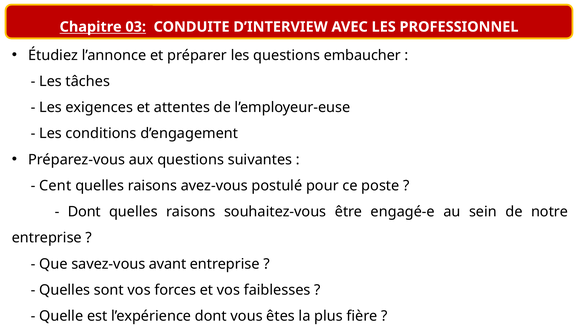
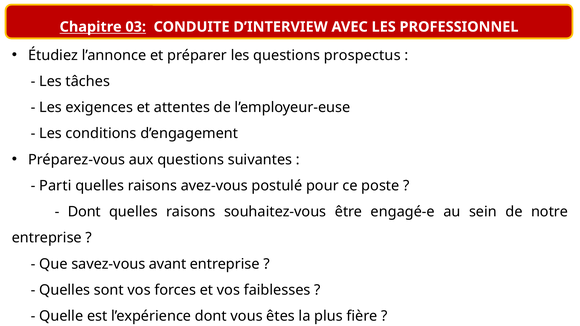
embaucher: embaucher -> prospectus (362, 55)
Cent: Cent -> Parti (55, 186)
